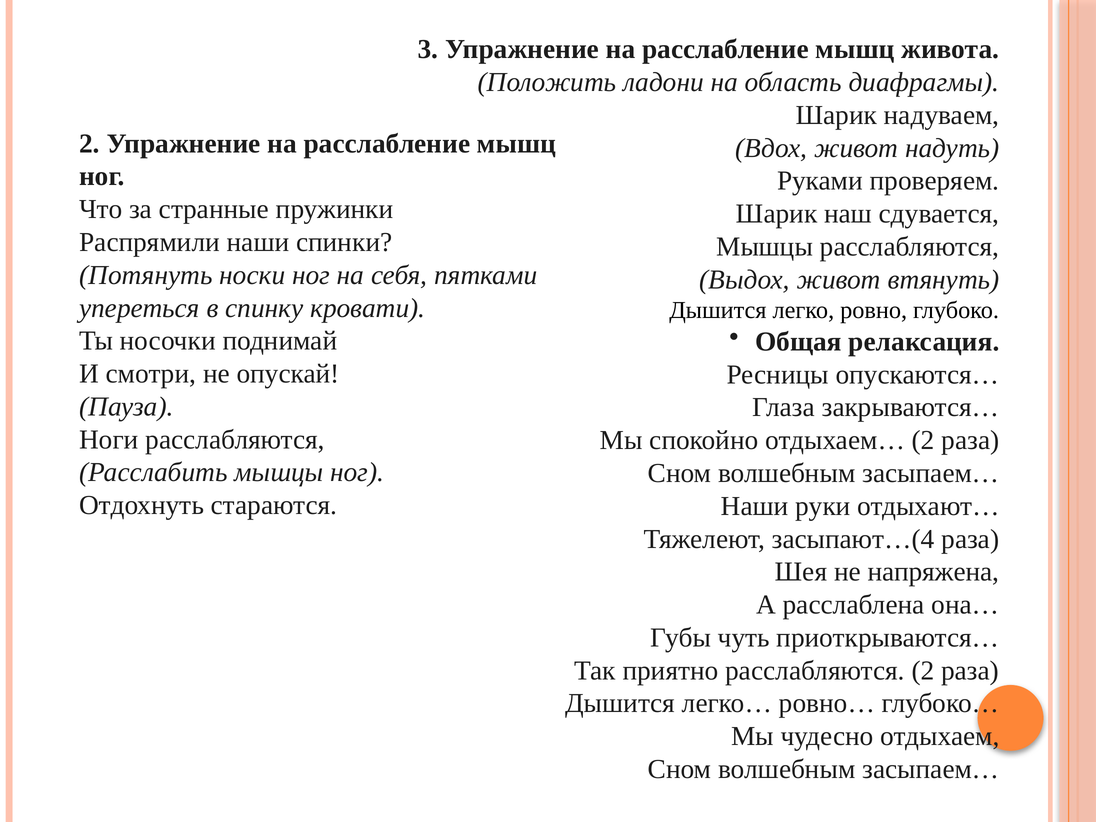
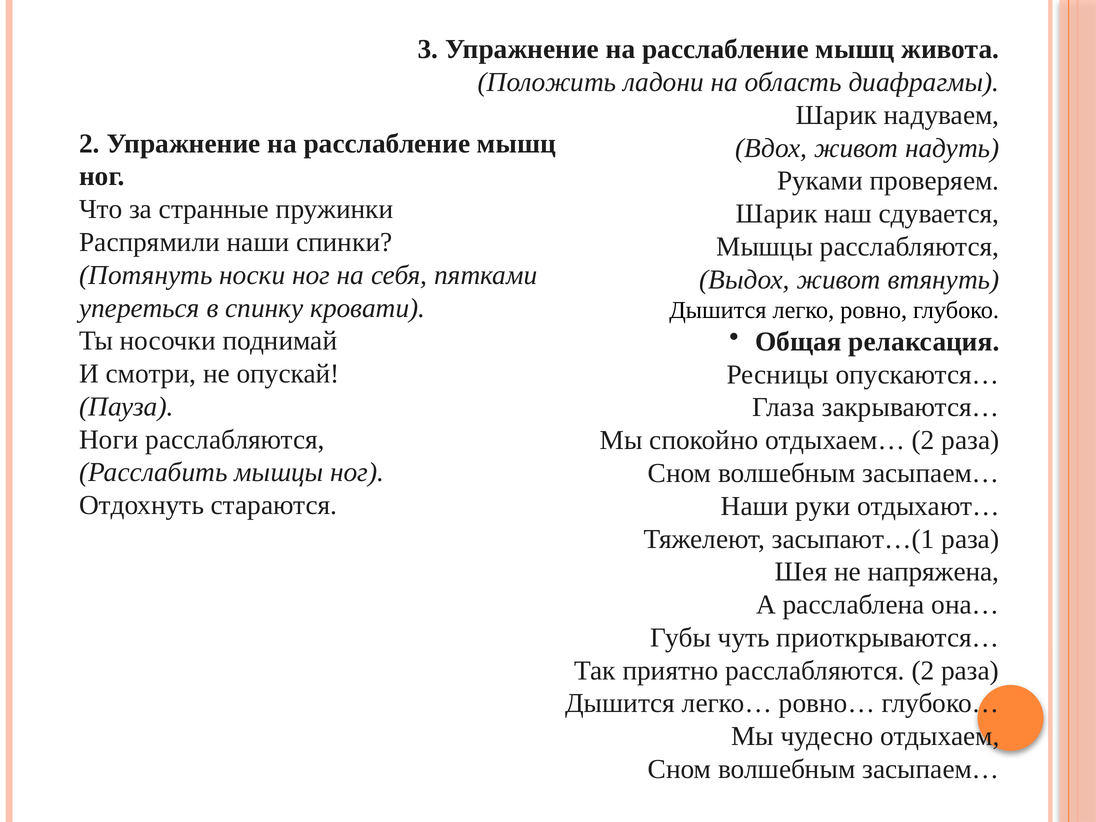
засыпают…(4: засыпают…(4 -> засыпают…(1 (853, 539)
